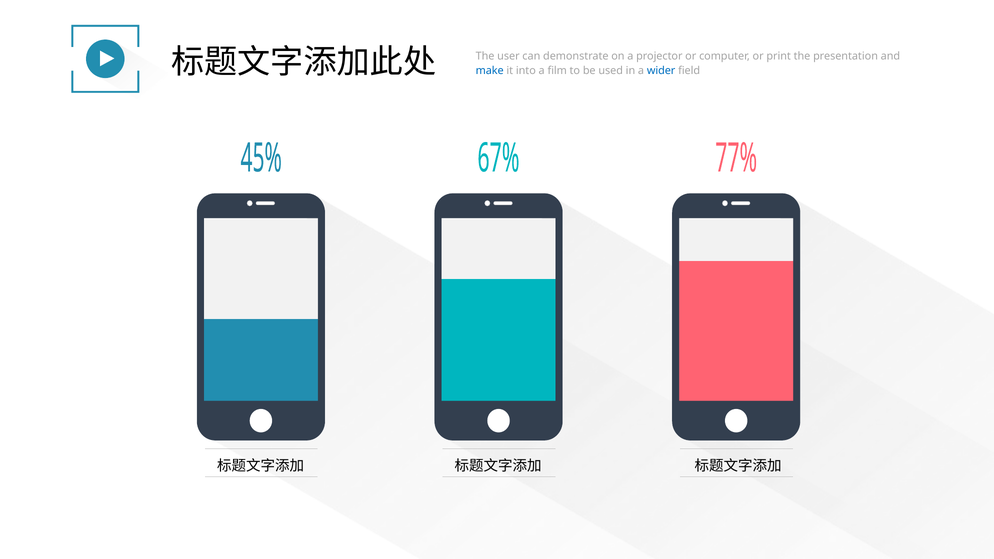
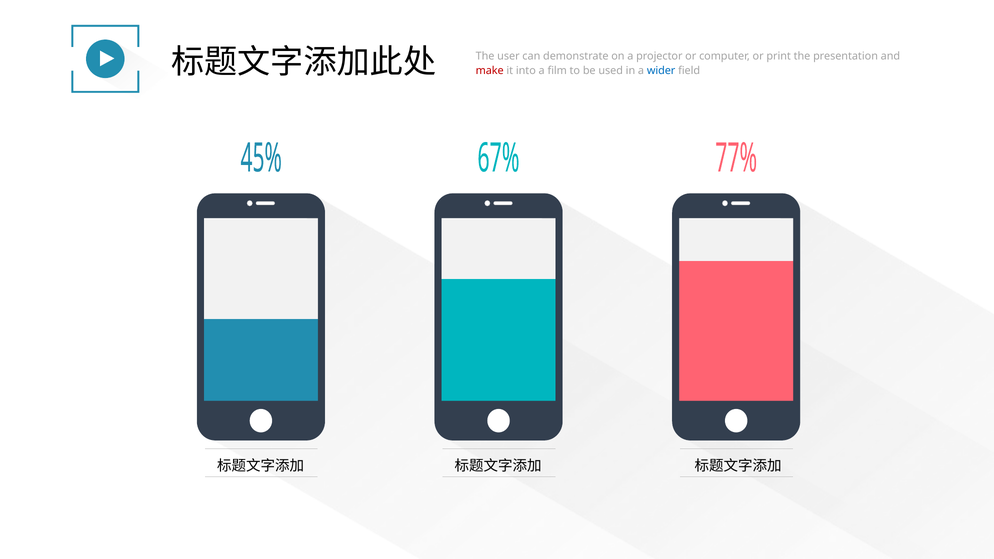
make colour: blue -> red (490, 71)
